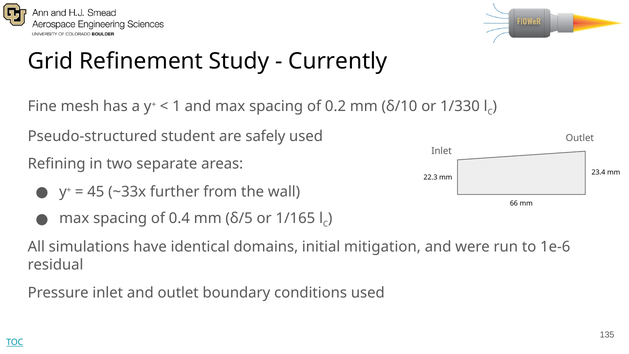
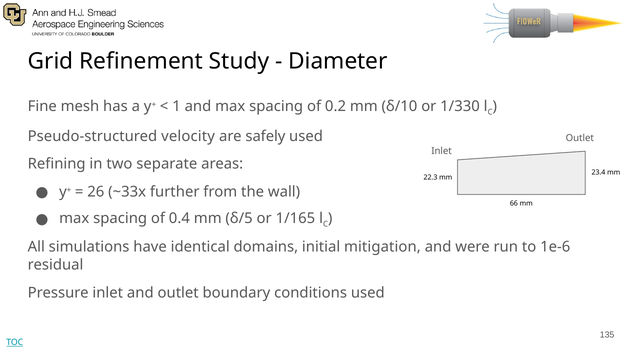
Currently: Currently -> Diameter (338, 61)
student: student -> velocity (188, 136)
45: 45 -> 26 (96, 192)
